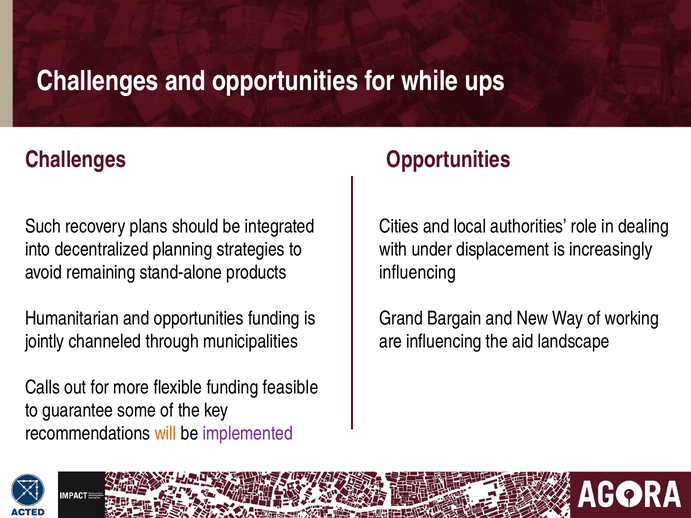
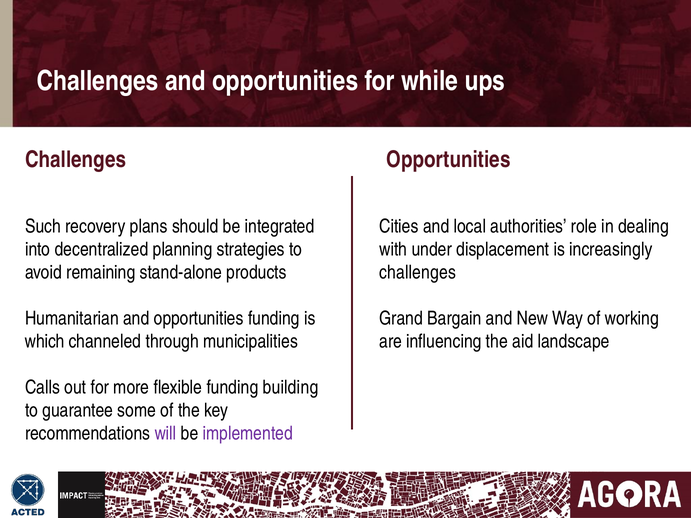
influencing: influencing -> challenges (418, 272)
jointly: jointly -> which (45, 342)
feasible: feasible -> building (290, 388)
will colour: orange -> purple (165, 434)
